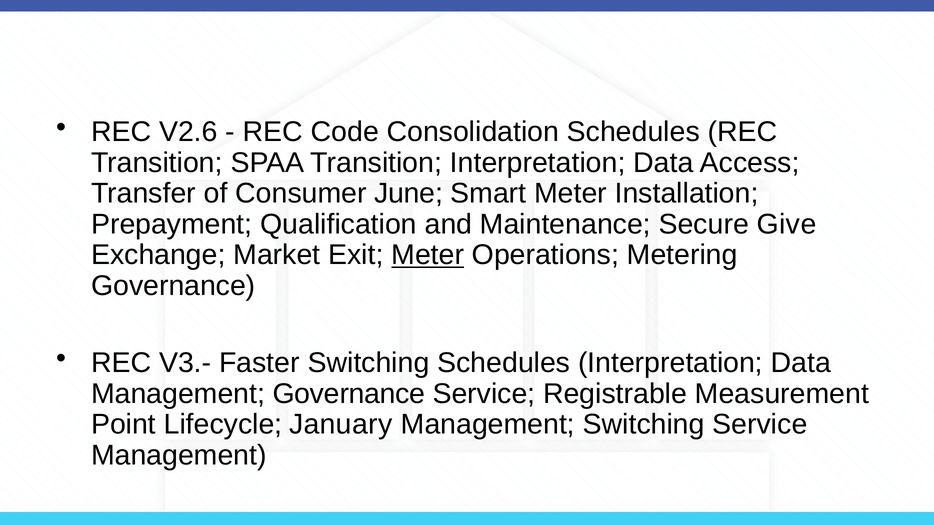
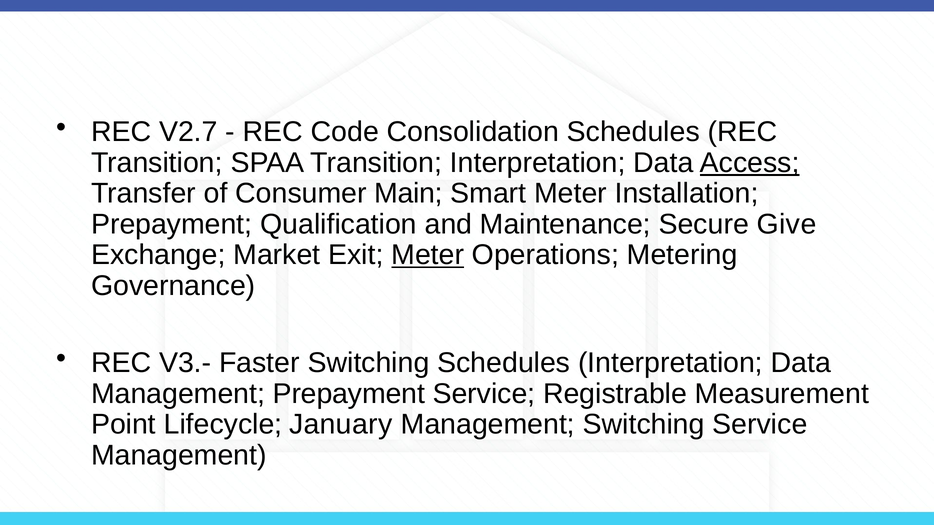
V2.6: V2.6 -> V2.7 (188, 132)
Access underline: none -> present (750, 163)
June: June -> Main (409, 194)
Management Governance: Governance -> Prepayment (349, 394)
